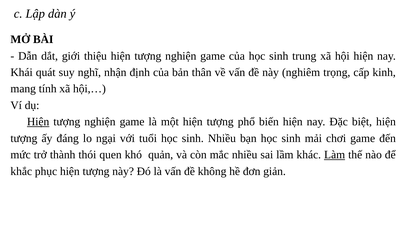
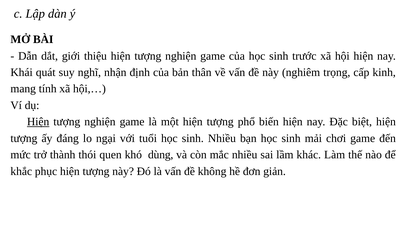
trung: trung -> trước (304, 56)
quản: quản -> dùng (161, 155)
Làm underline: present -> none (335, 155)
